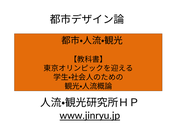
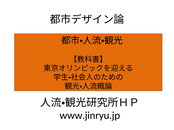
www.jinryu.jp underline: present -> none (90, 116)
